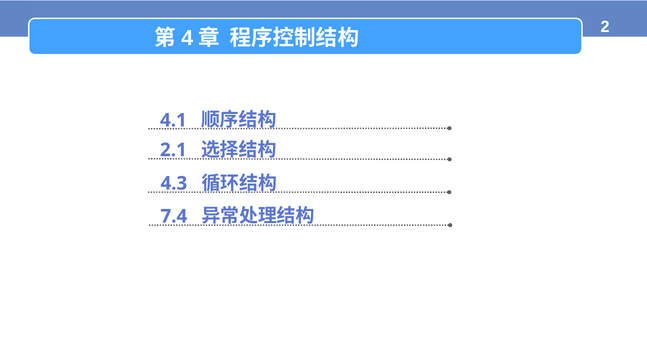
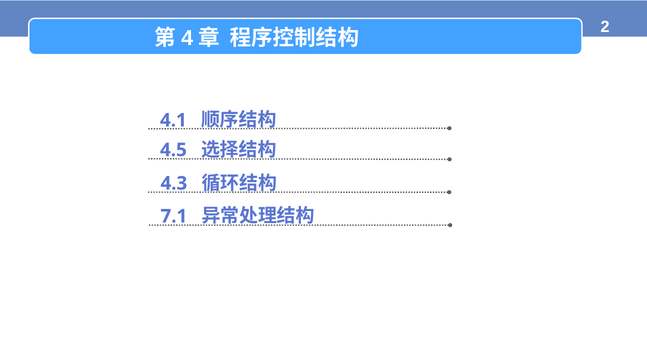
2.1: 2.1 -> 4.5 (173, 150)
7.4: 7.4 -> 7.1 (174, 216)
